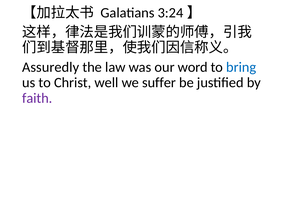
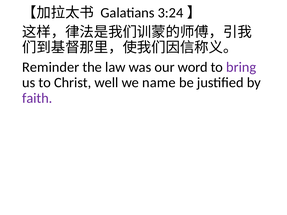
Assuredly: Assuredly -> Reminder (51, 67)
bring colour: blue -> purple (241, 67)
suffer: suffer -> name (159, 83)
